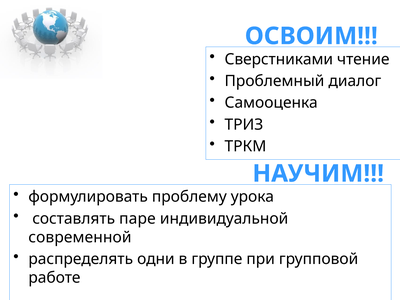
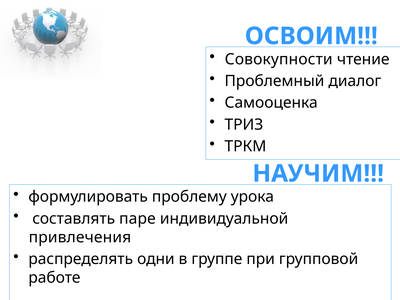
Сверстниками: Сверстниками -> Совокупности (279, 59)
современной: современной -> привлечения (80, 237)
